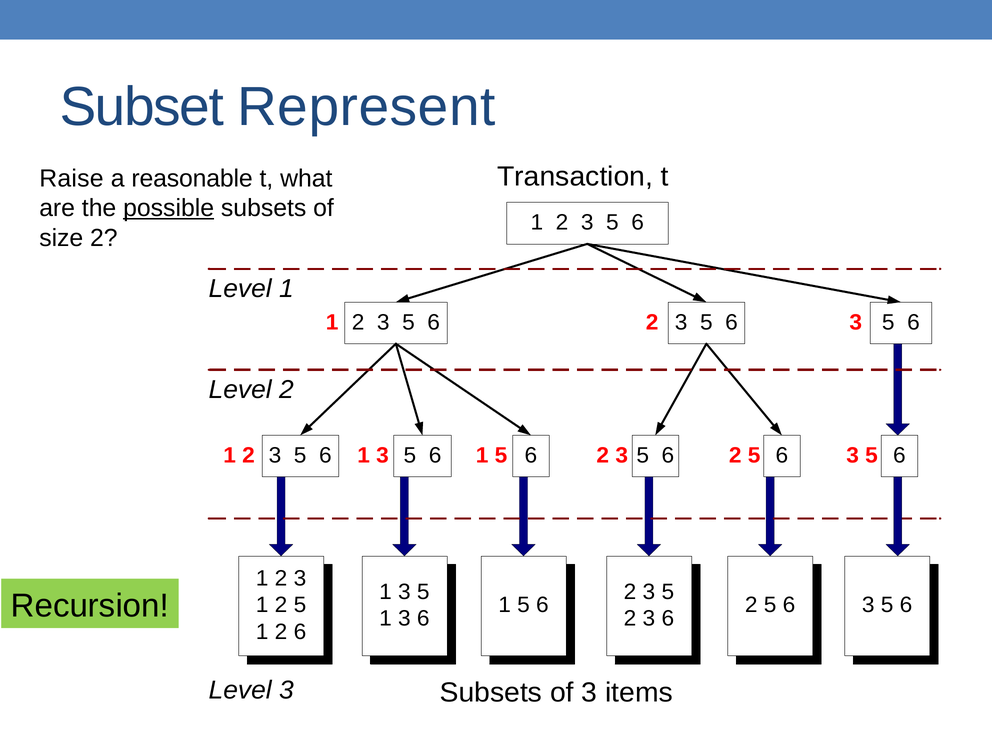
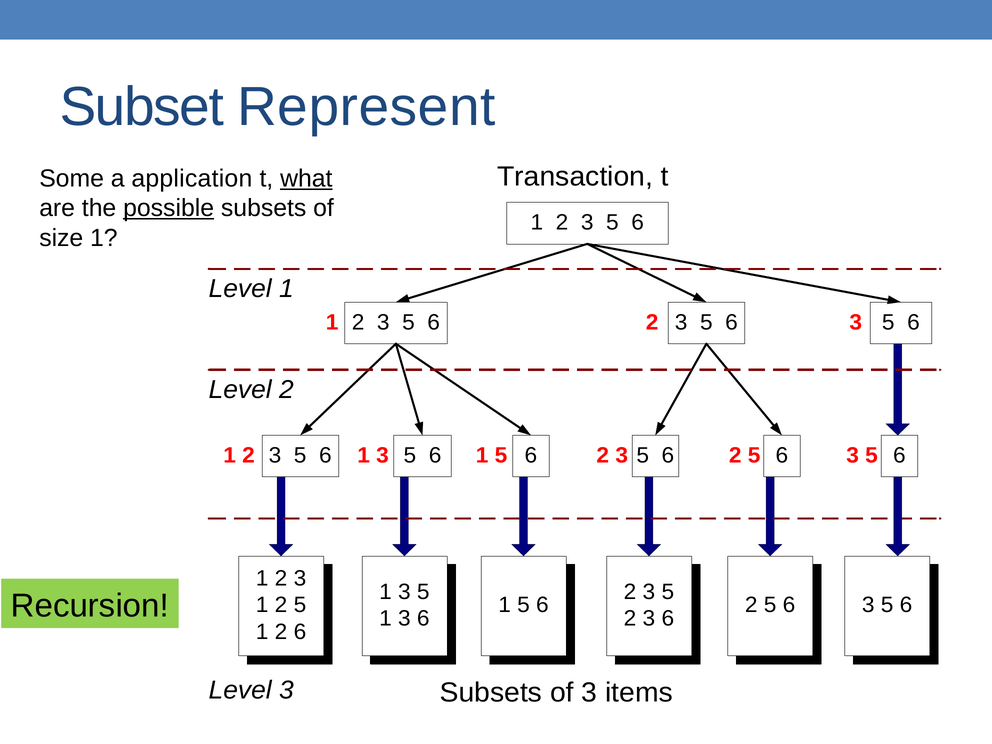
Raise: Raise -> Some (72, 179)
reasonable: reasonable -> application (192, 179)
what underline: none -> present (306, 179)
size 2: 2 -> 1 (104, 238)
